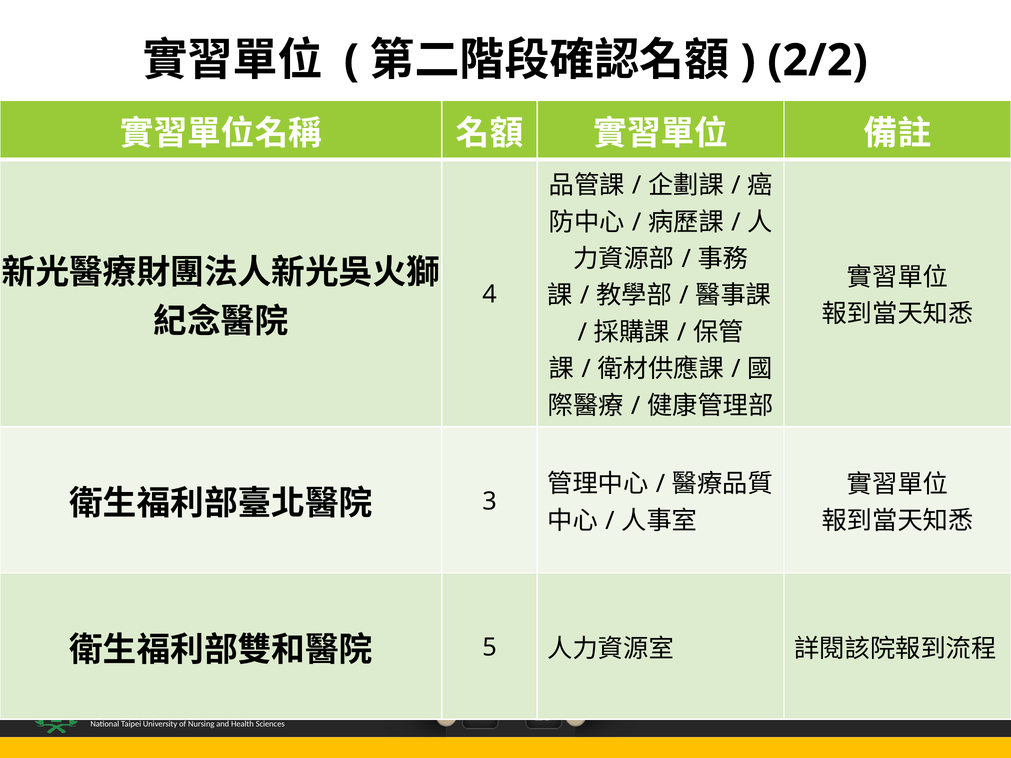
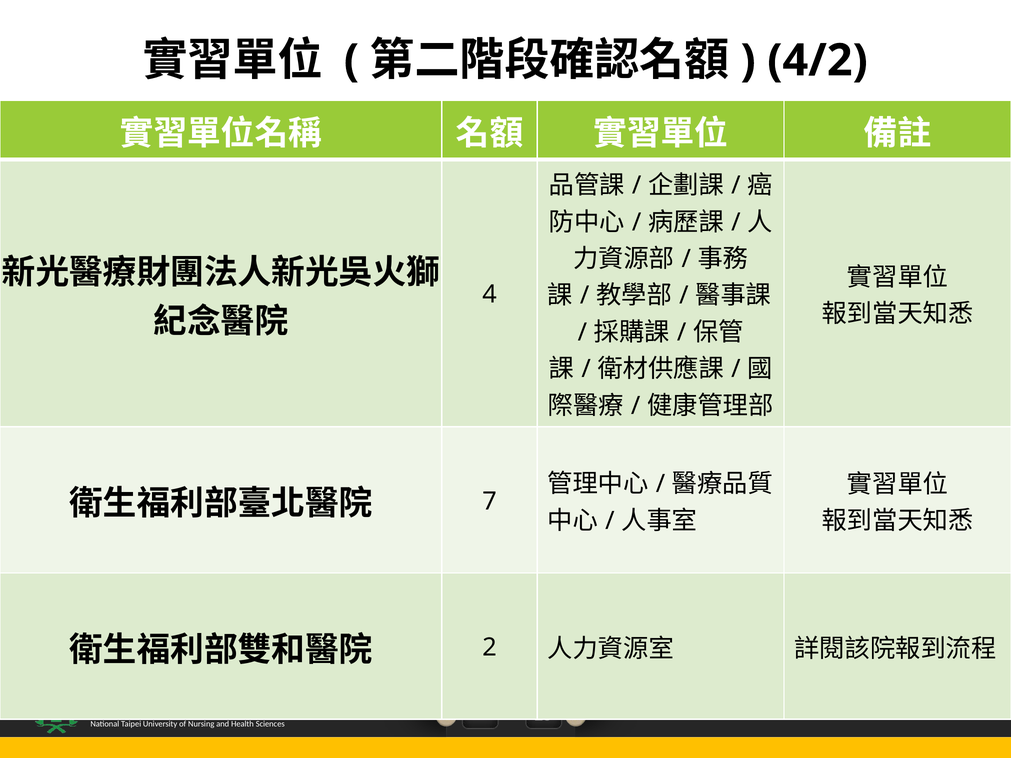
2/2: 2/2 -> 4/2 (818, 61)
3: 3 -> 7 (490, 501)
5: 5 -> 2 (490, 648)
